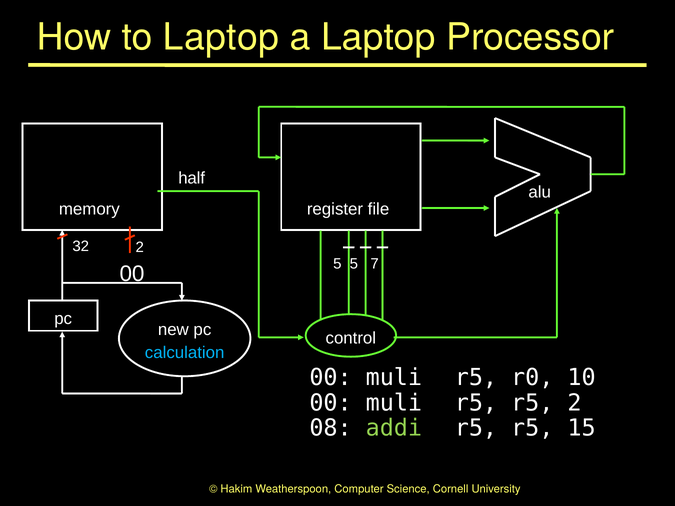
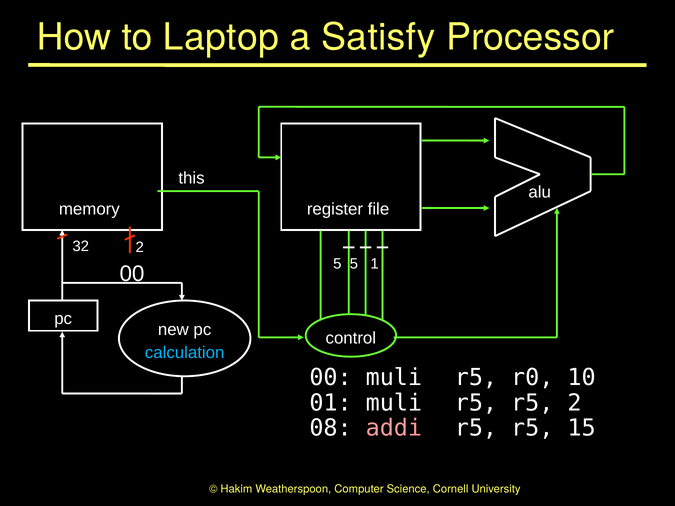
a Laptop: Laptop -> Satisfy (378, 37)
half: half -> this (192, 178)
7: 7 -> 1 (375, 264)
00: 00 -> 01 (331, 403)
addi colour: light green -> pink (394, 428)
